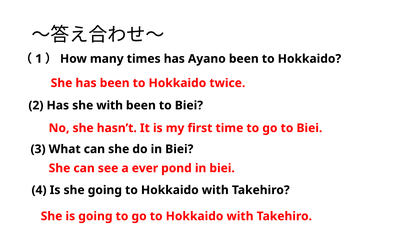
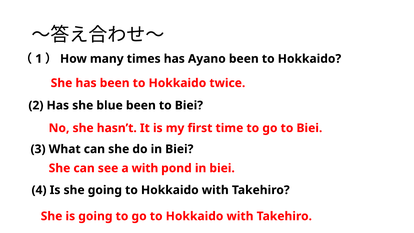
she with: with -> blue (110, 105)
a ever: ever -> with (145, 168)
